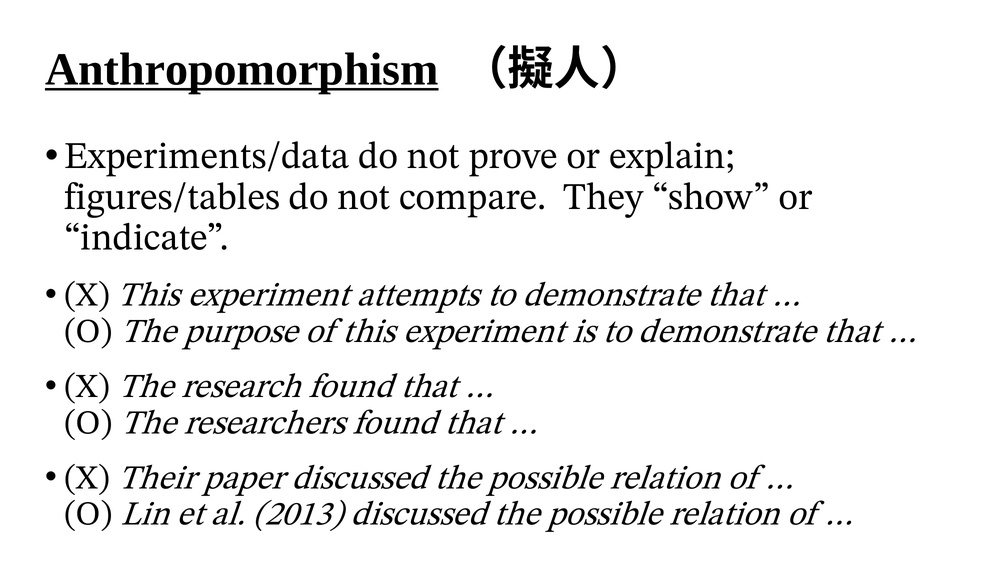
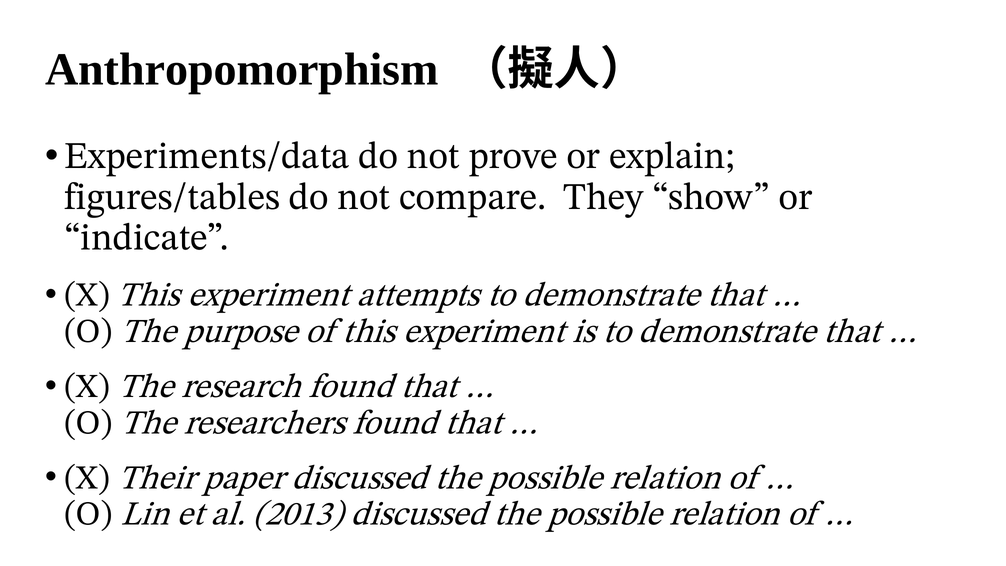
Anthropomorphism underline: present -> none (242, 69)
